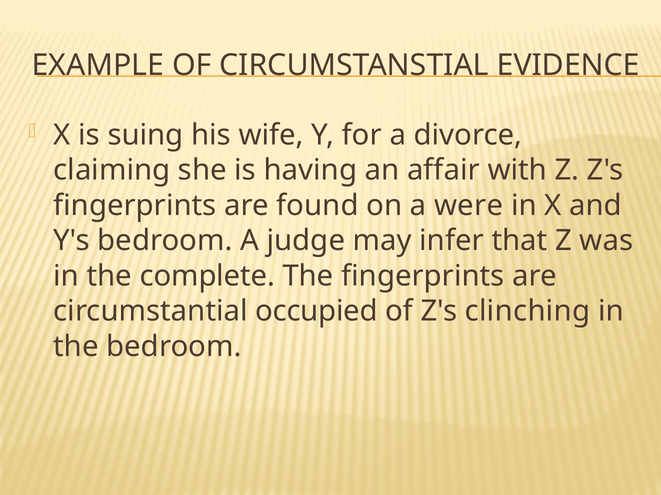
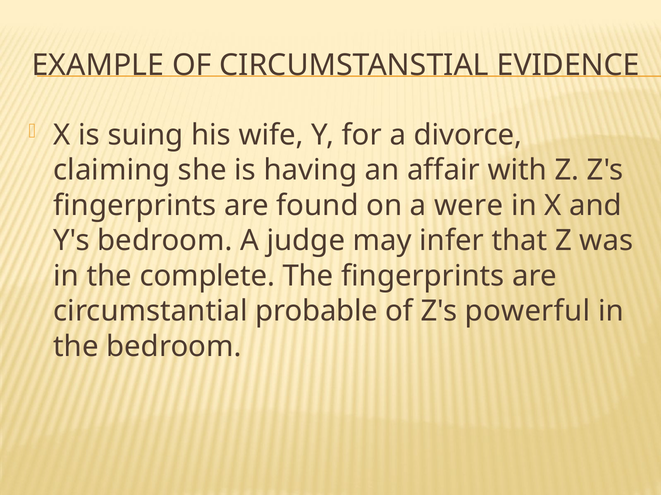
occupied: occupied -> probable (317, 312)
clinching: clinching -> powerful (528, 312)
